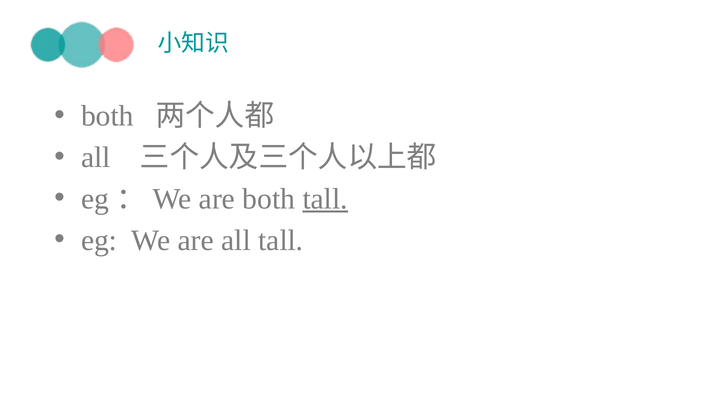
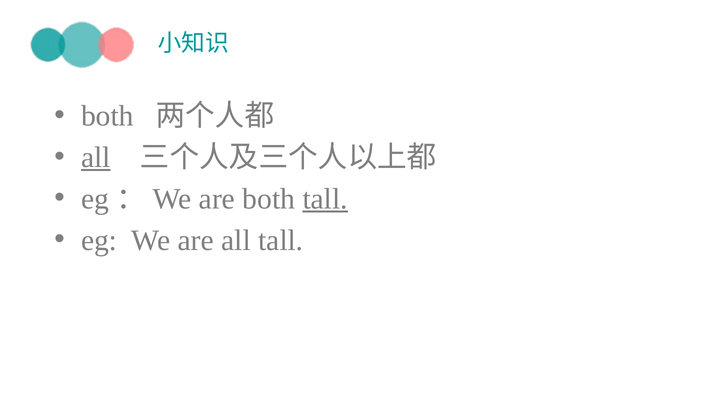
all underline: none -> present (96, 158)
